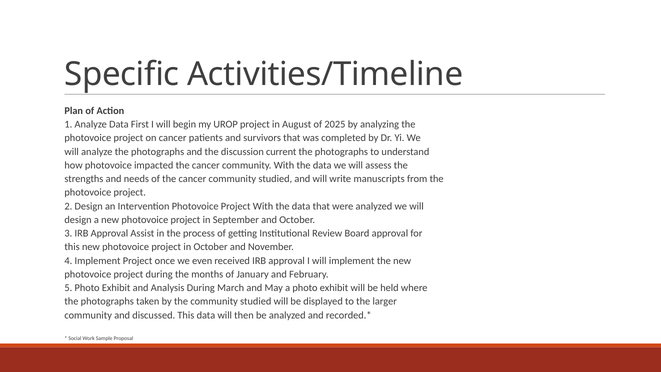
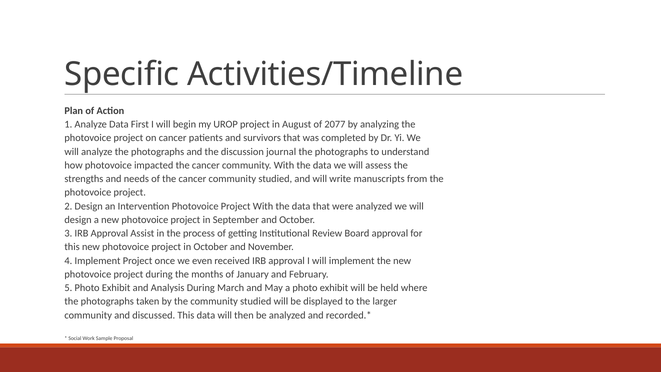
2025: 2025 -> 2077 (335, 124)
current: current -> journal (281, 152)
